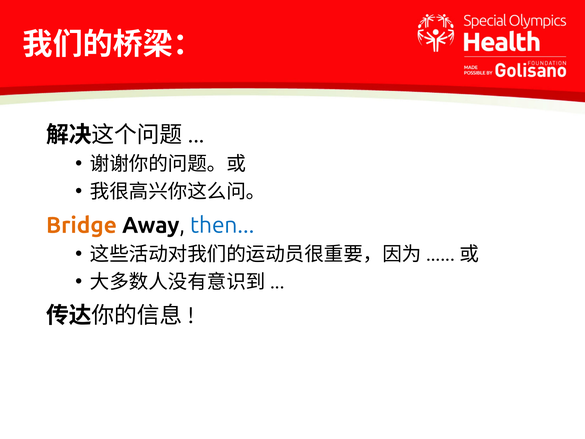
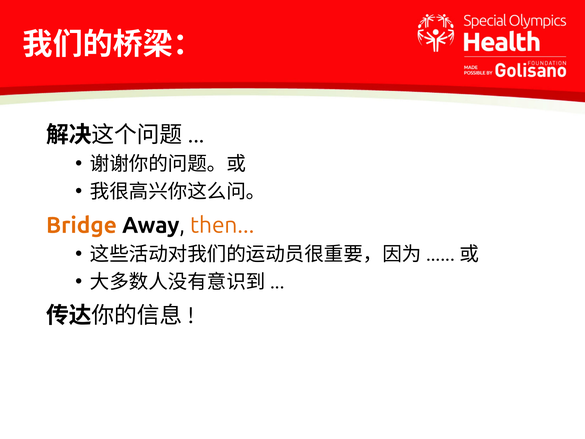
then colour: blue -> orange (222, 225)
